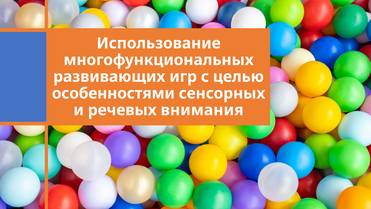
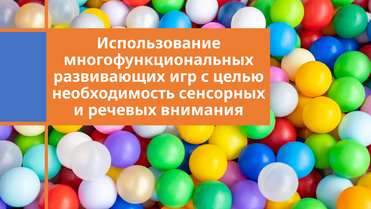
особенностями: особенностями -> необходимость (113, 93)
